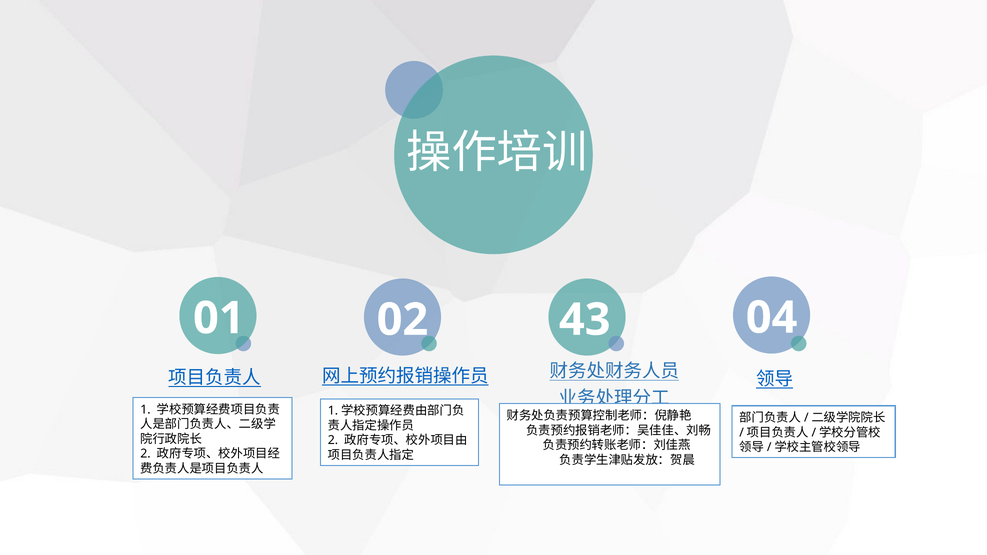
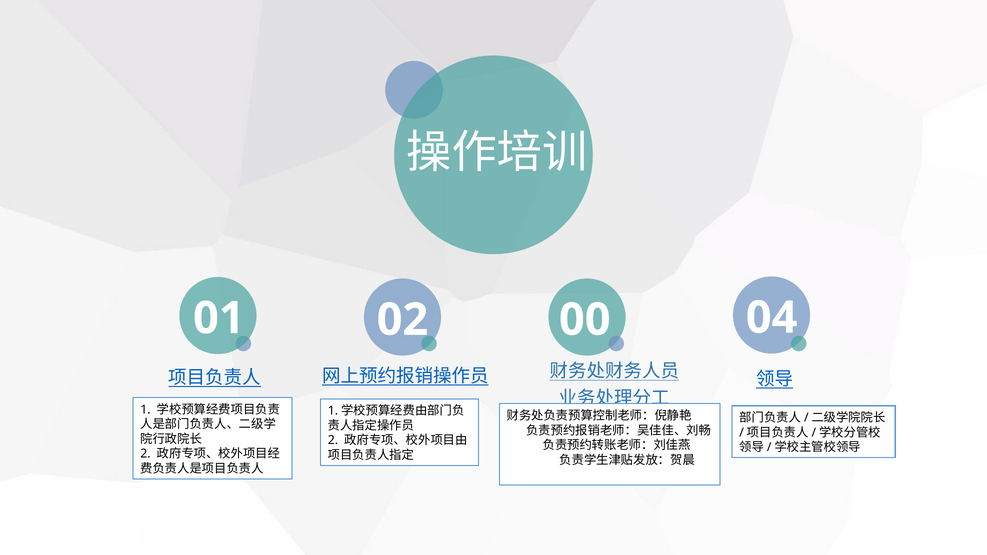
43: 43 -> 00 (585, 320)
